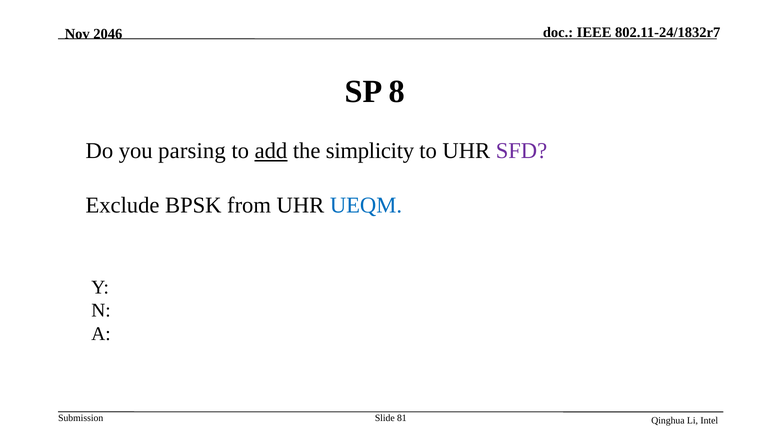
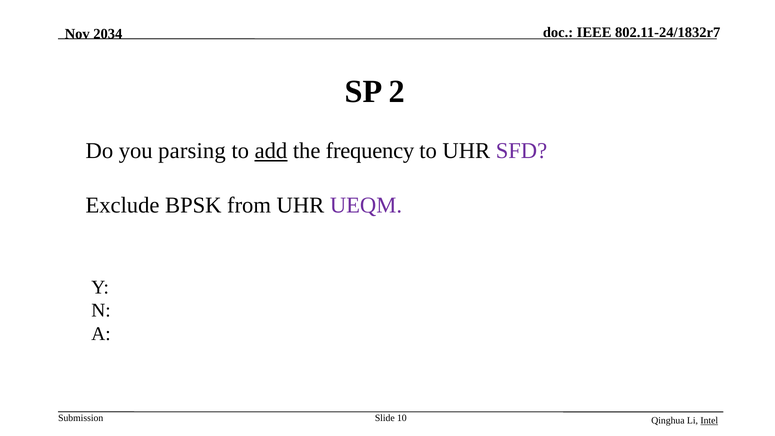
2046: 2046 -> 2034 (108, 34)
8: 8 -> 2 (397, 92)
simplicity: simplicity -> frequency (370, 151)
UEQM colour: blue -> purple (366, 205)
81: 81 -> 10 (402, 418)
Intel underline: none -> present (709, 420)
